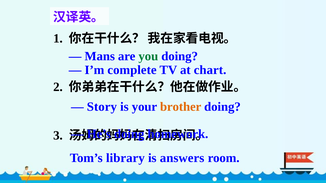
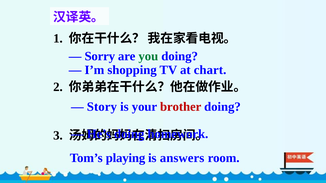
Mans: Mans -> Sorry (100, 56)
complete: complete -> shopping (132, 70)
brother colour: orange -> red (181, 107)
library: library -> playing (126, 158)
